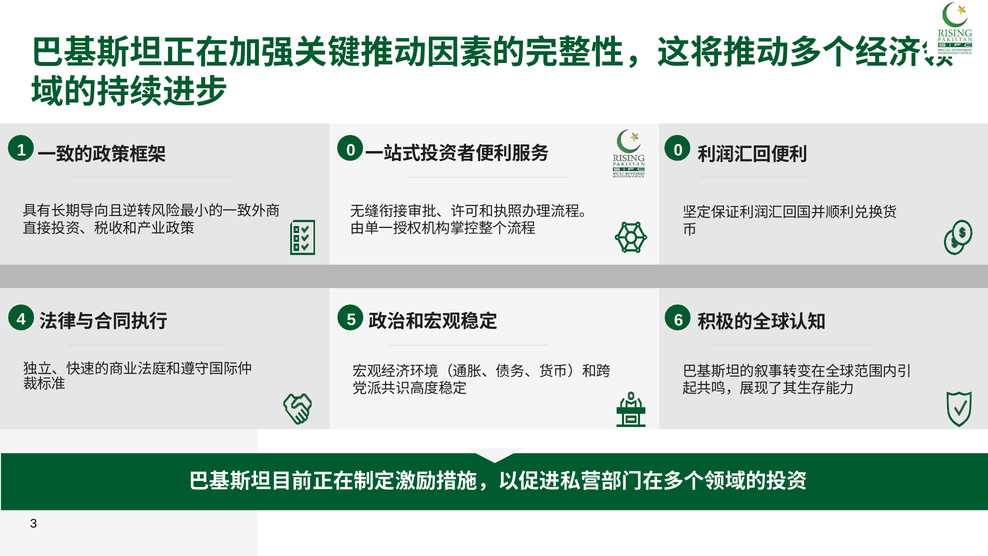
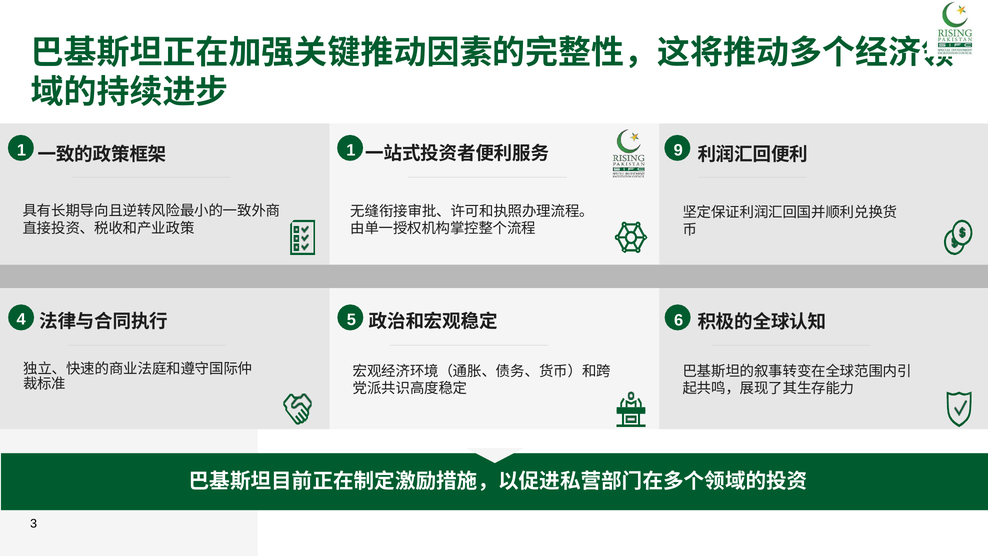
1 0: 0 -> 1 (351, 150)
0: 0 -> 9 (678, 150)
